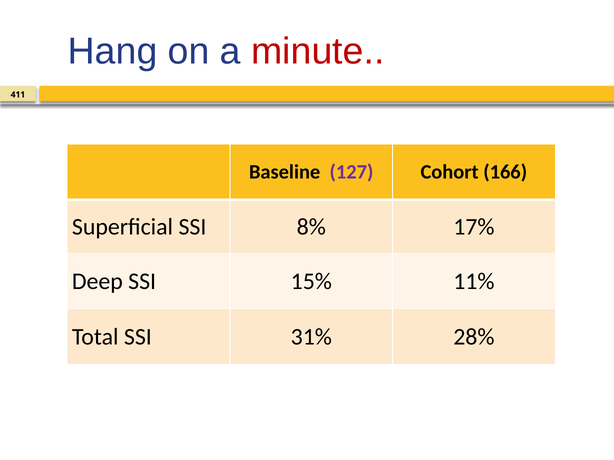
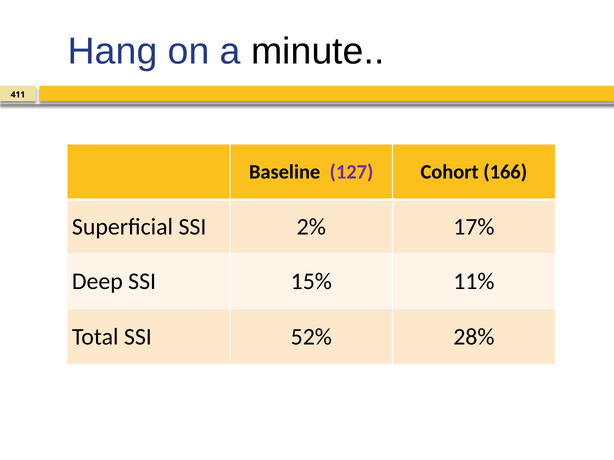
minute colour: red -> black (318, 51)
8%: 8% -> 2% (311, 227)
31%: 31% -> 52% (311, 337)
